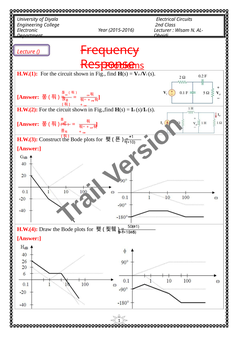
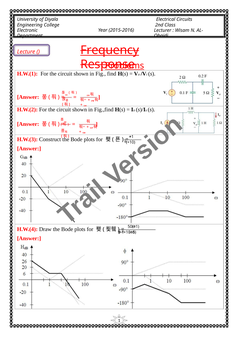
Frequency underline: none -> present (110, 50)
